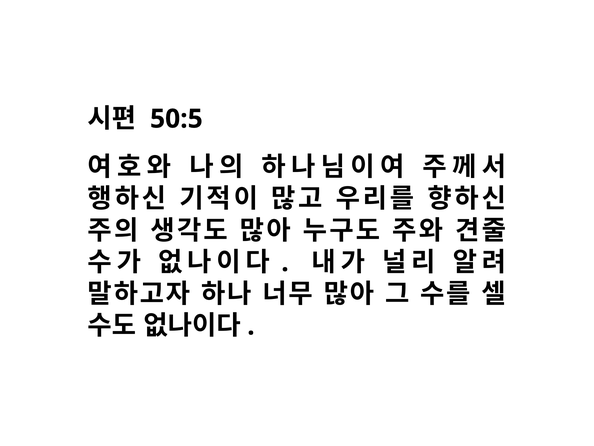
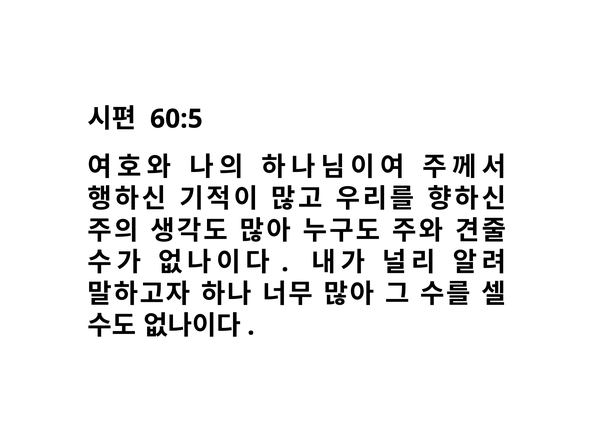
50:5: 50:5 -> 60:5 (176, 119)
